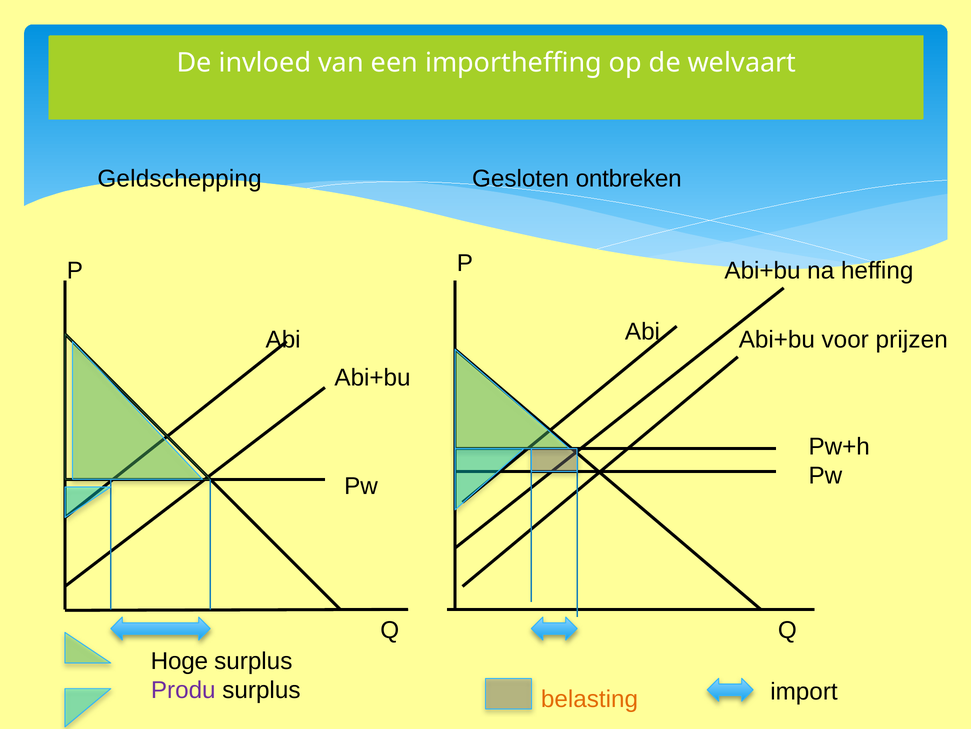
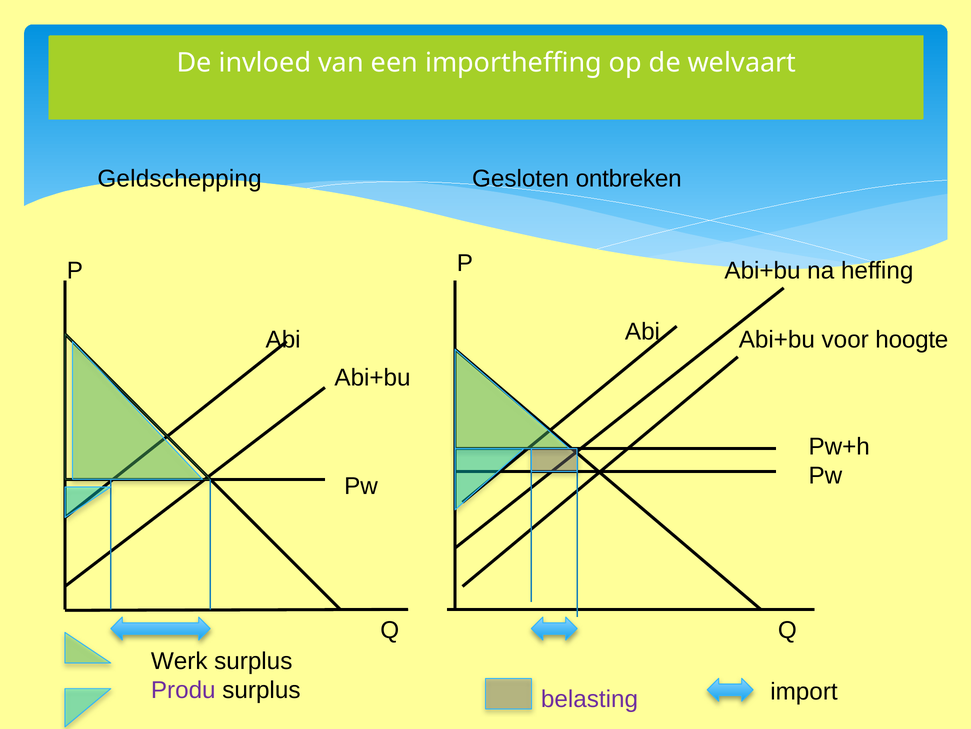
prijzen: prijzen -> hoogte (912, 339)
Hoge: Hoge -> Werk (179, 660)
belasting colour: orange -> purple (589, 699)
